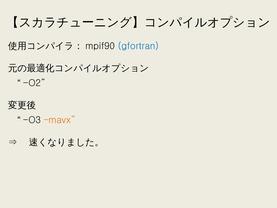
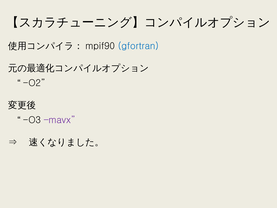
mavx colour: orange -> purple (60, 120)
